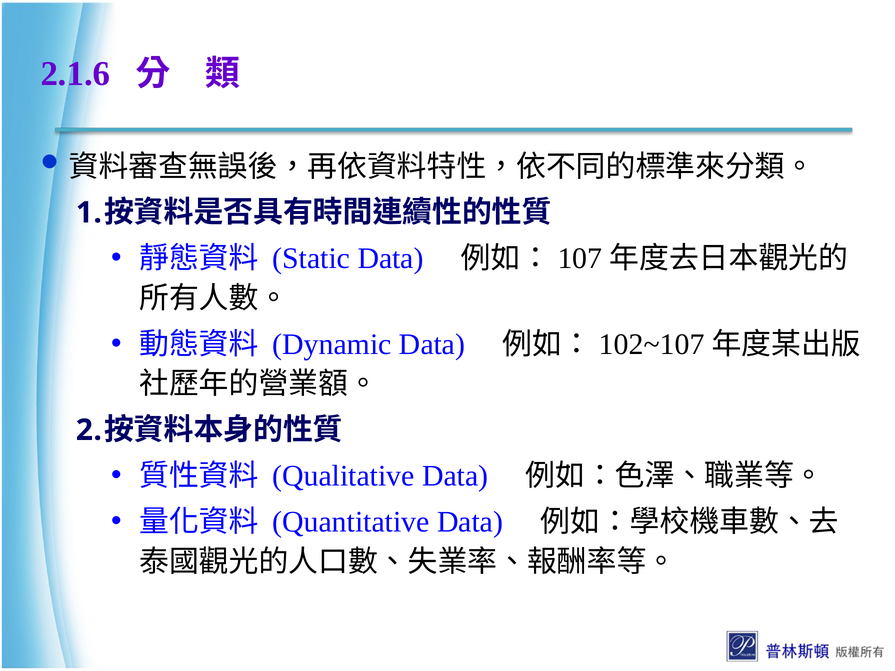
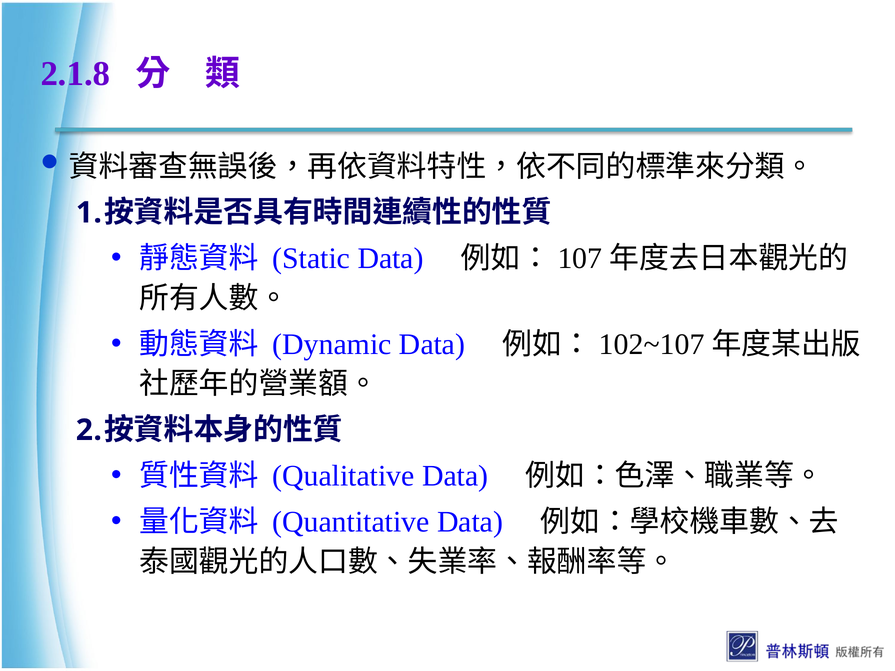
2.1.6: 2.1.6 -> 2.1.8 (75, 74)
